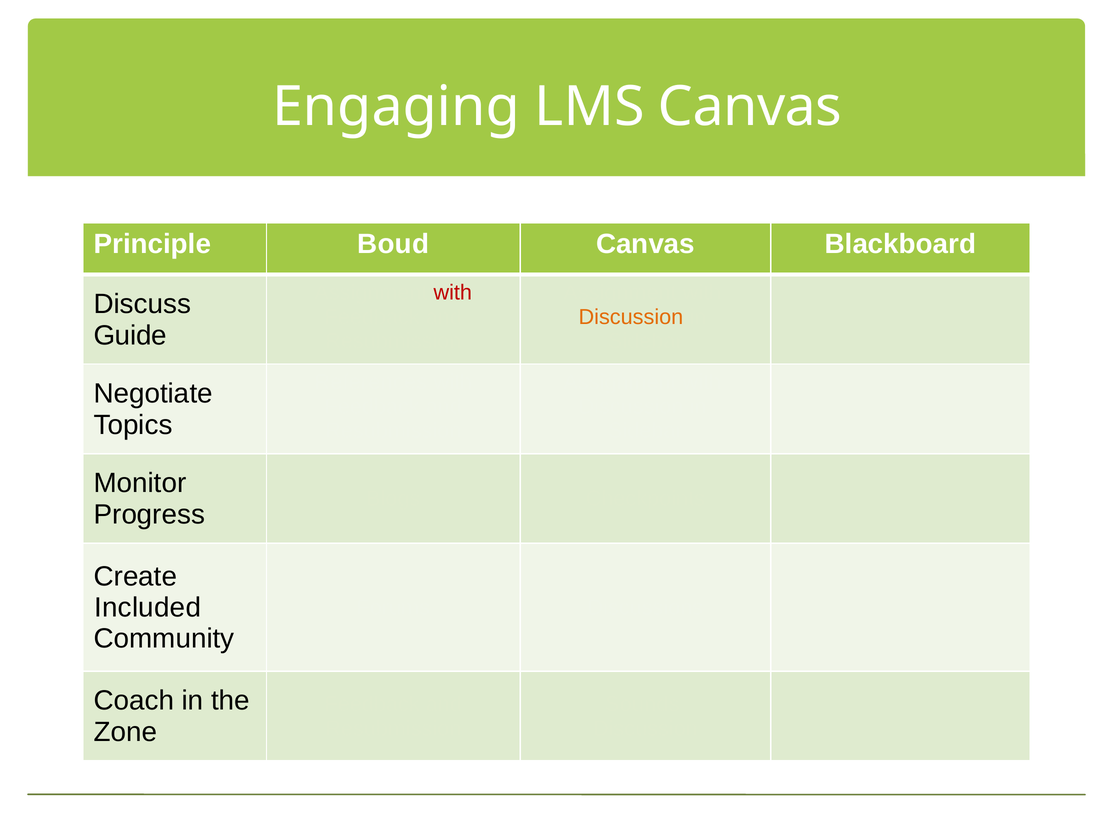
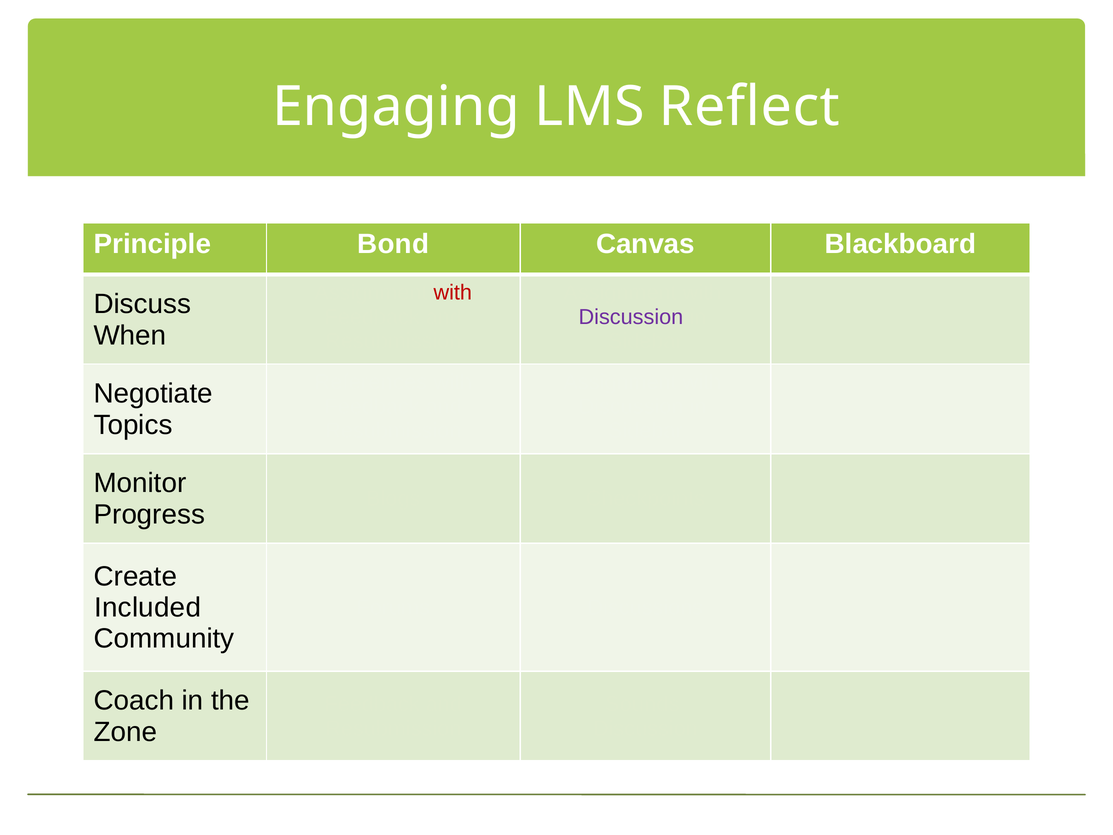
LMS Canvas: Canvas -> Reflect (749, 107)
Boud: Boud -> Bond (393, 244)
Discussion colour: orange -> purple (631, 317)
Guide: Guide -> When (130, 335)
